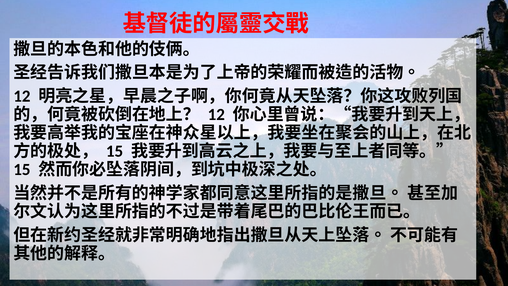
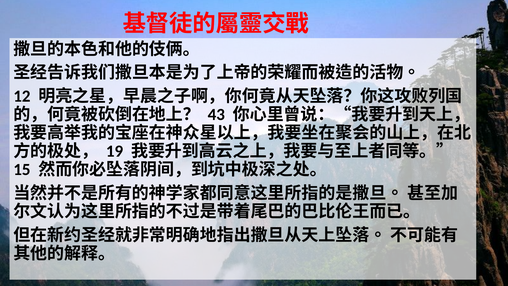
12: 12 -> 43 (216, 115)
15: 15 -> 19 (115, 151)
